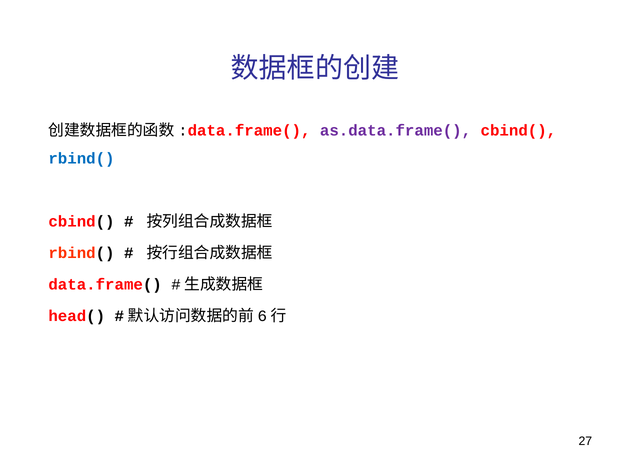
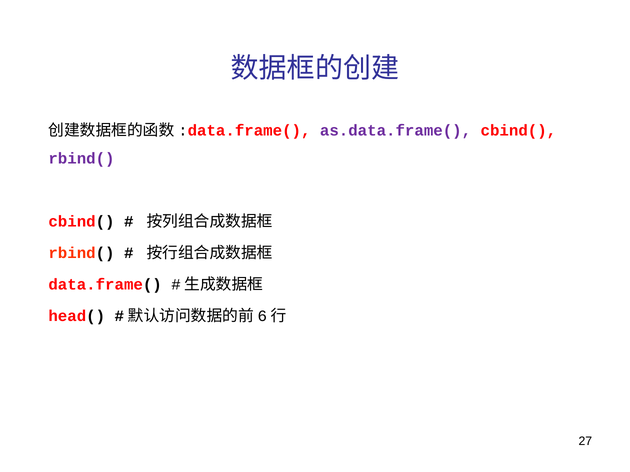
rbind( colour: blue -> purple (81, 159)
